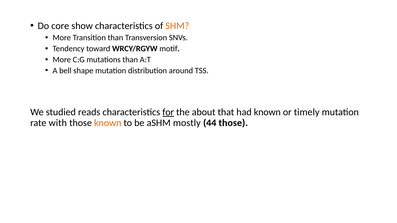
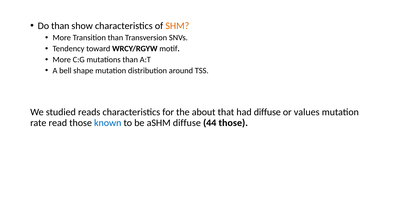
Do core: core -> than (60, 26)
for underline: present -> none (168, 112)
had known: known -> diffuse (267, 112)
timely: timely -> values (307, 112)
with: with -> read (58, 123)
known colour: orange -> blue (108, 123)
aSHM mostly: mostly -> diffuse (187, 123)
